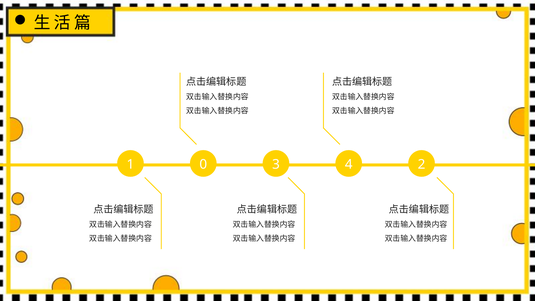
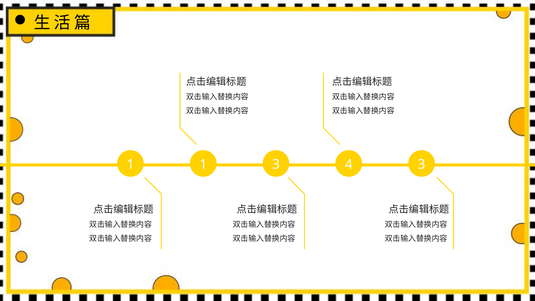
1 0: 0 -> 1 (203, 164)
4 2: 2 -> 3 (422, 164)
